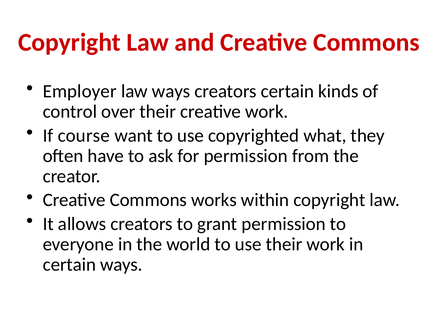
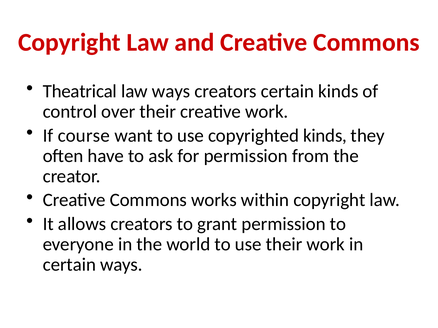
Employer: Employer -> Theatrical (80, 91)
copyrighted what: what -> kinds (325, 136)
